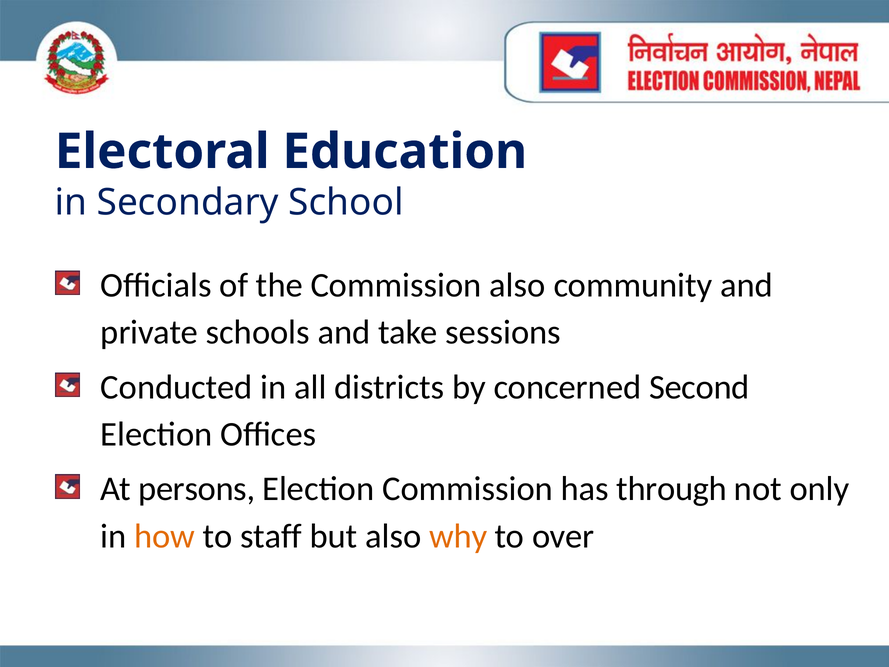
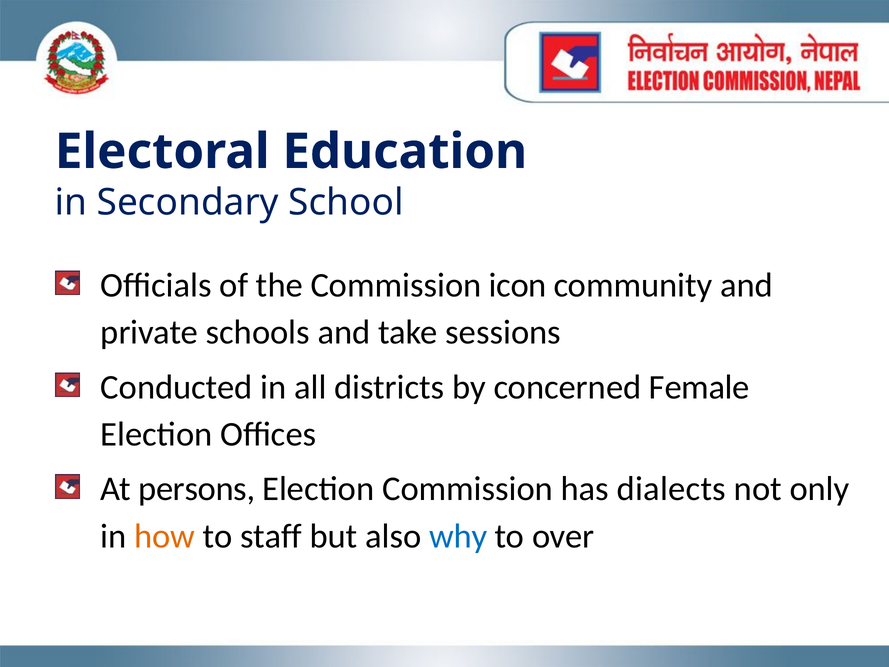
Commission also: also -> icon (518, 285)
Second: Second -> Female (699, 387)
through: through -> dialects (671, 489)
why colour: orange -> blue (458, 536)
